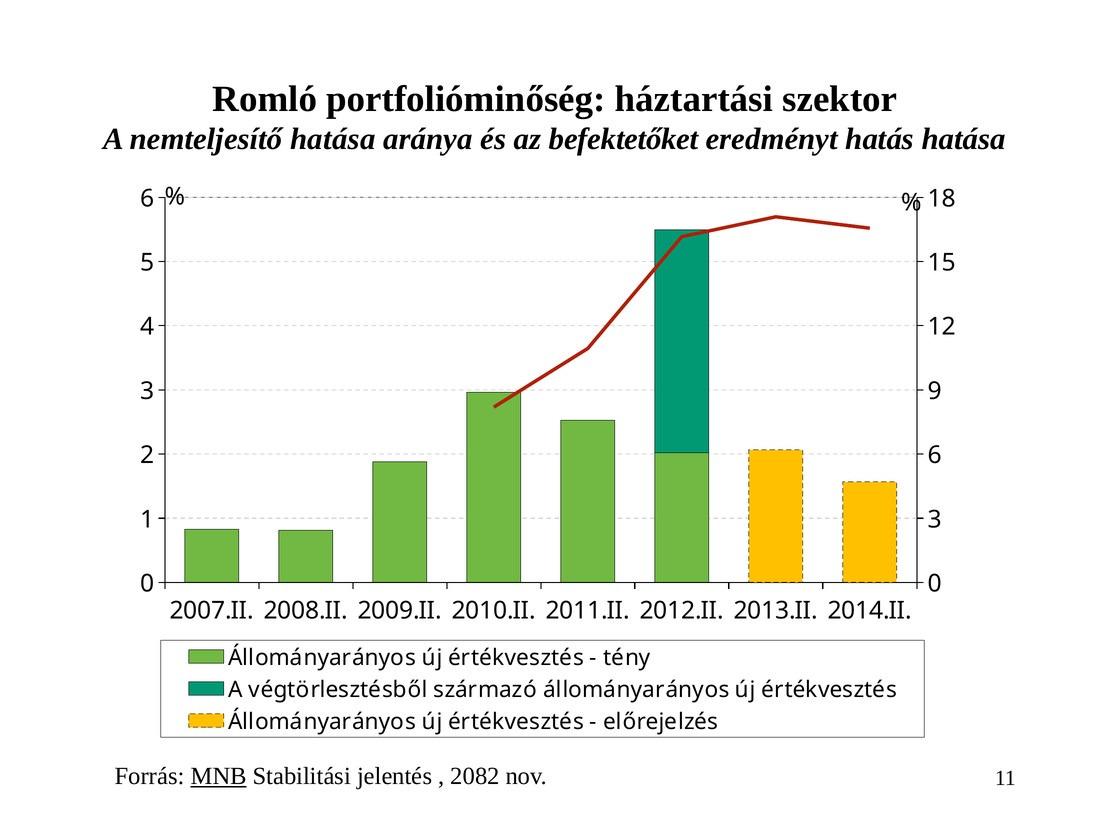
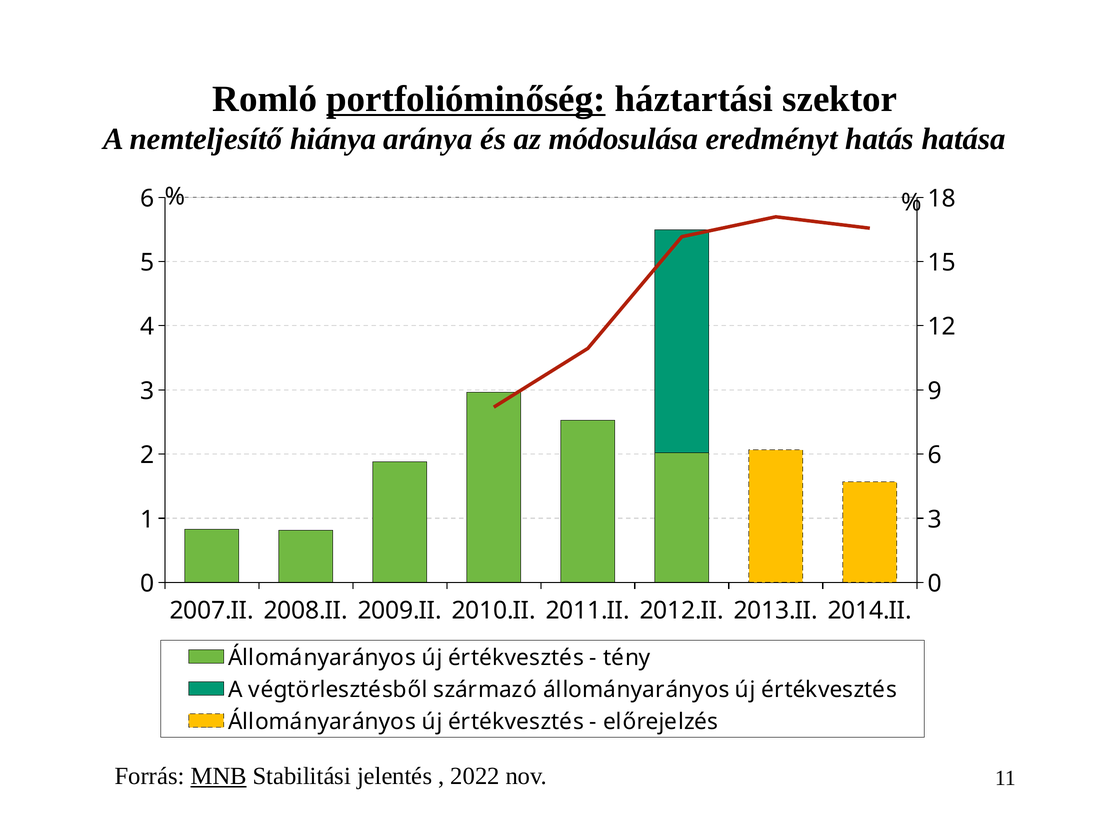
portfolióminőség underline: none -> present (466, 99)
nemteljesítő hatása: hatása -> hiánya (333, 139)
befektetőket: befektetőket -> módosulása (624, 139)
2082: 2082 -> 2022 (475, 776)
